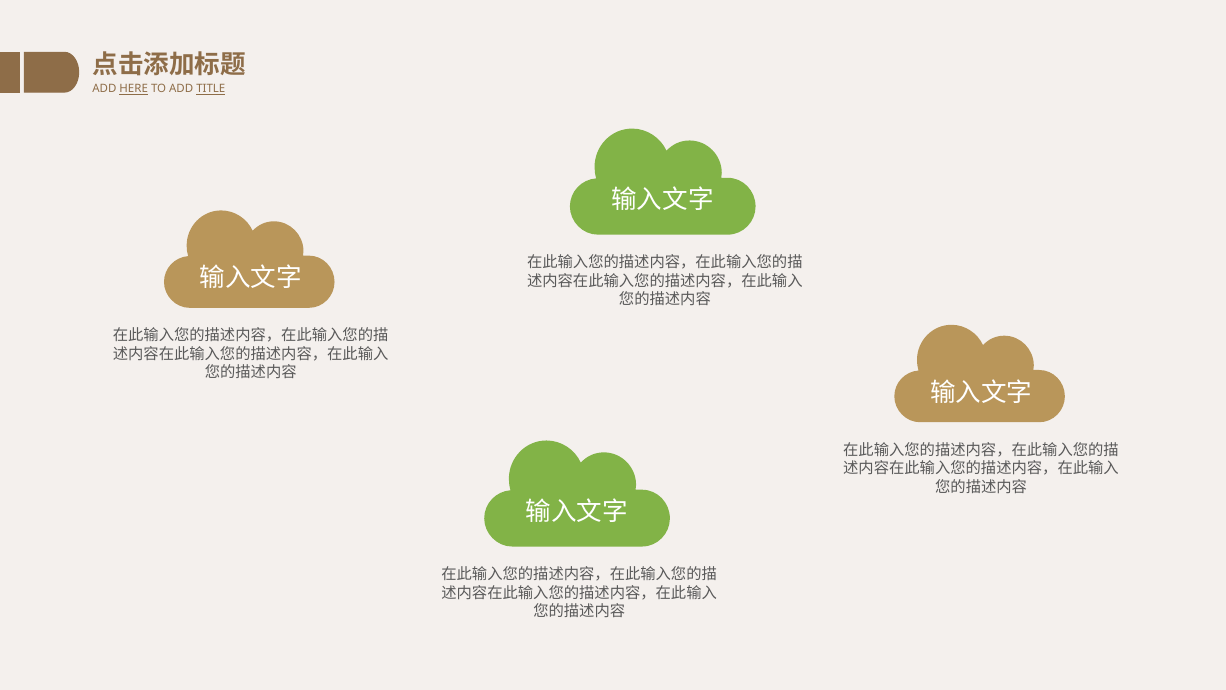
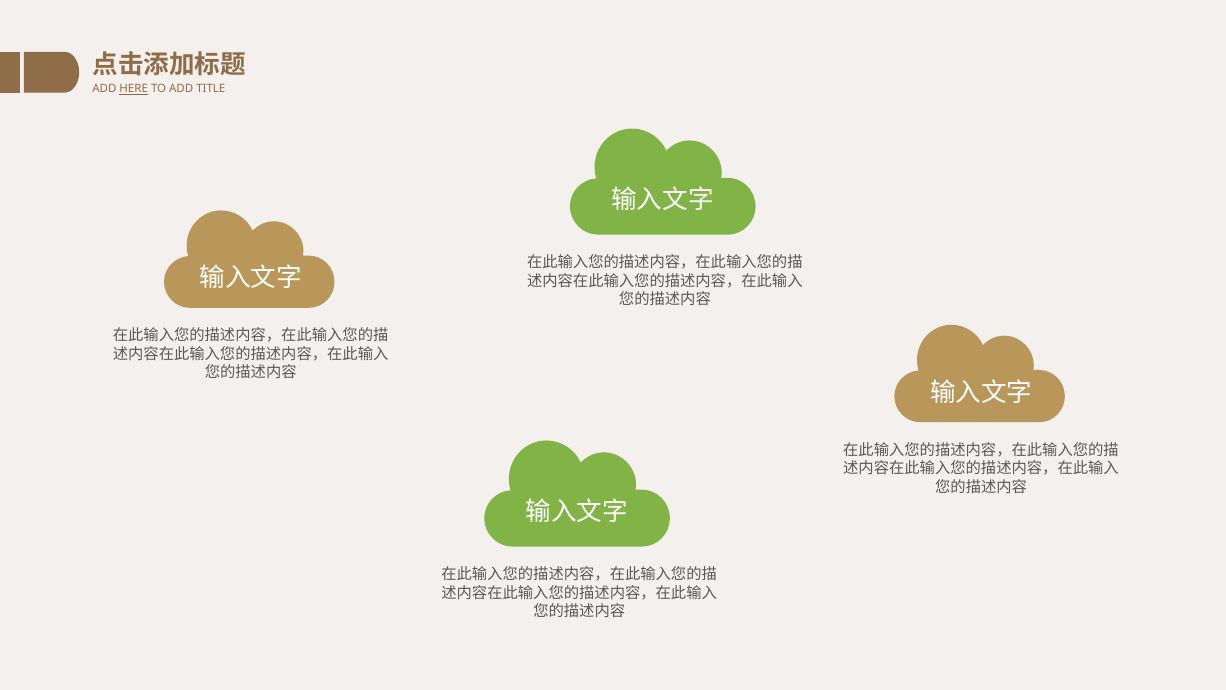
TITLE underline: present -> none (211, 89)
